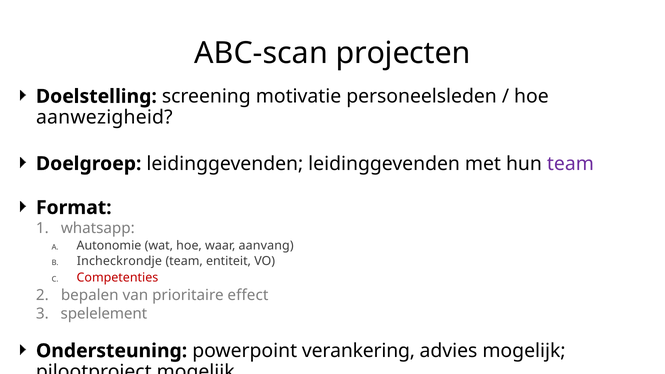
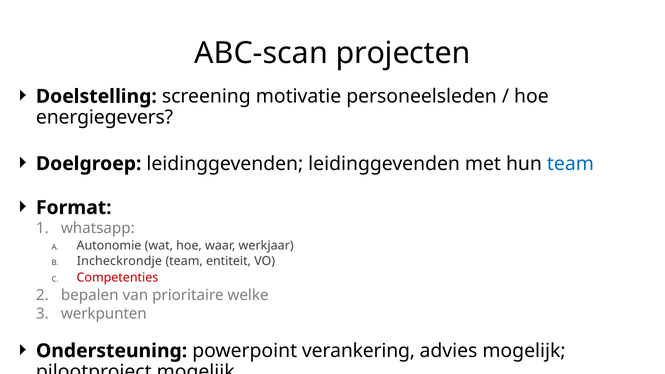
aanwezigheid: aanwezigheid -> energiegevers (105, 117)
team colour: purple -> blue (570, 164)
aanvang: aanvang -> werkjaar (266, 246)
effect: effect -> welke (248, 295)
spelelement: spelelement -> werkpunten (104, 314)
